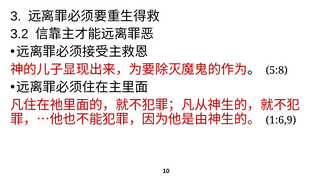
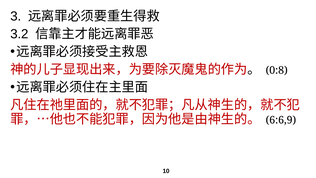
5:8: 5:8 -> 0:8 (277, 70)
1:6,9: 1:6,9 -> 6:6,9 (281, 120)
